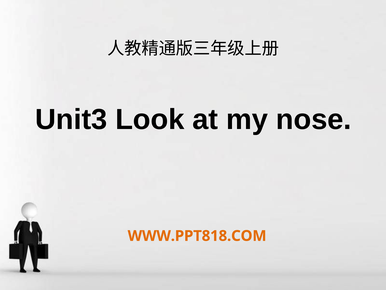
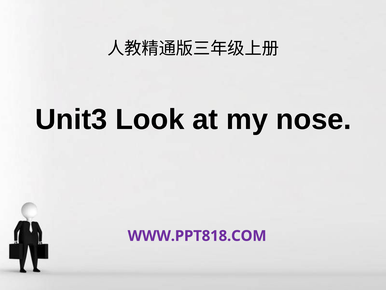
WWW.PPT818.COM colour: orange -> purple (197, 236)
